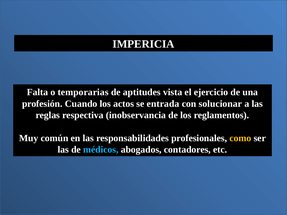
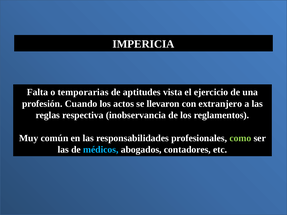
entrada: entrada -> llevaron (163, 104)
solucionar: solucionar -> extranjero (220, 104)
como colour: yellow -> light green (240, 138)
